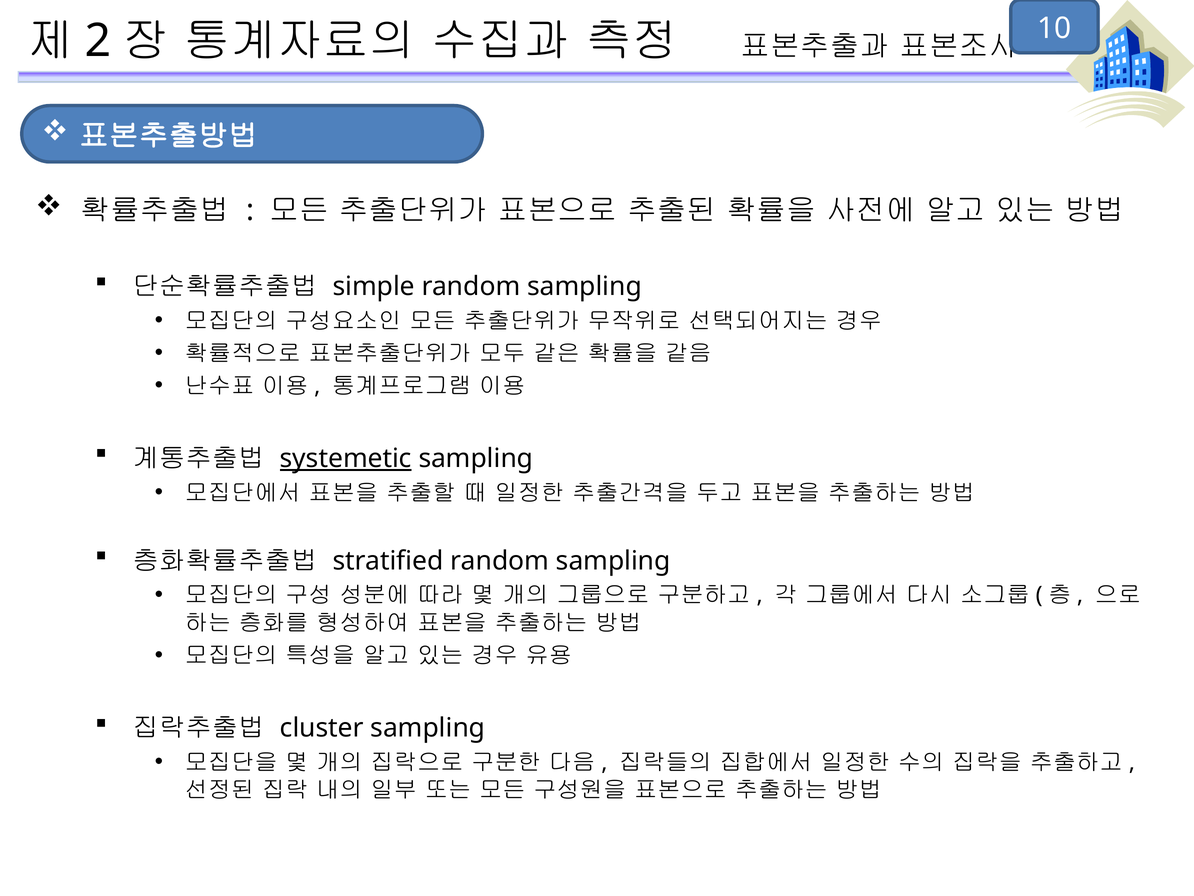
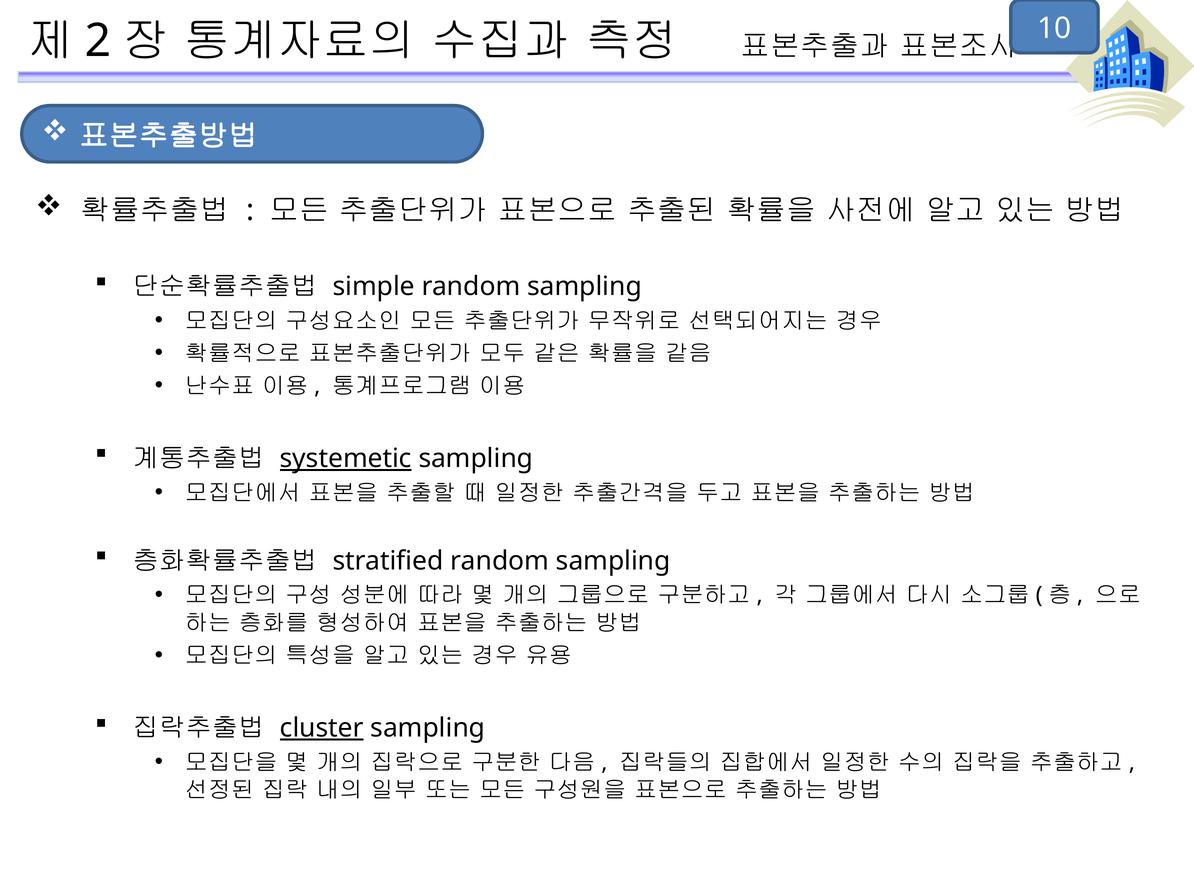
cluster underline: none -> present (322, 728)
